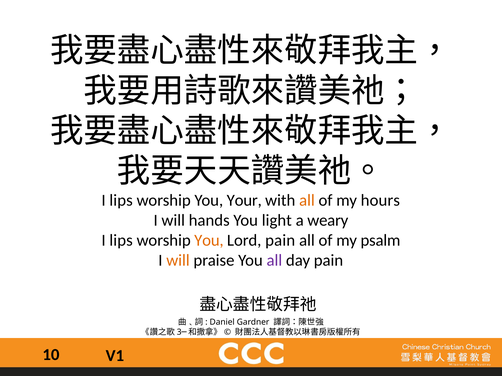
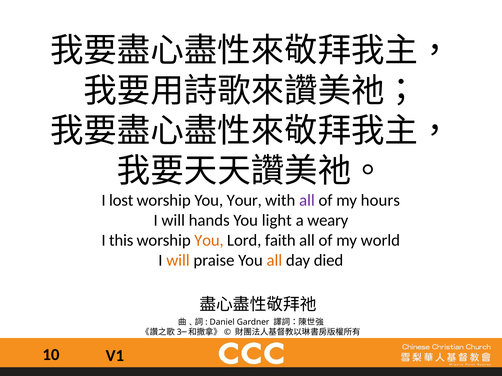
lips: lips -> lost (121, 200)
all colour: orange -> purple (307, 200)
lips: lips -> this (121, 241)
Lord pain: pain -> faith (280, 241)
psalm: psalm -> world (380, 241)
all colour: purple -> orange (274, 261)
day pain: pain -> died (329, 261)
